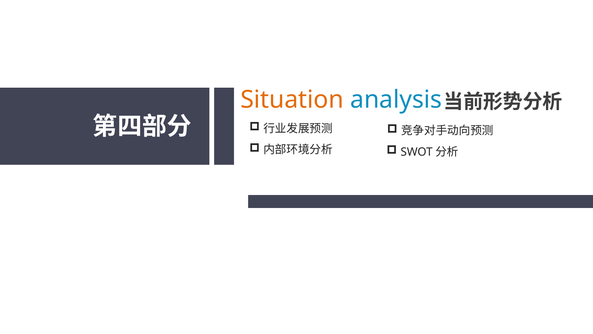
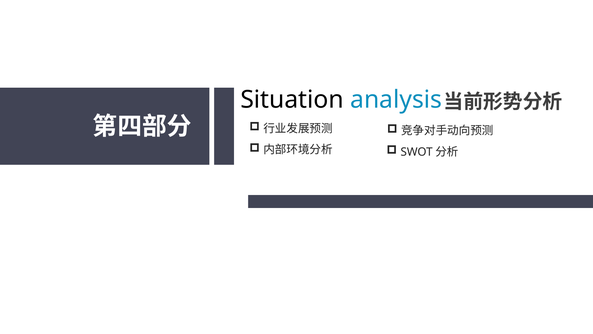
Situation colour: orange -> black (292, 100)
